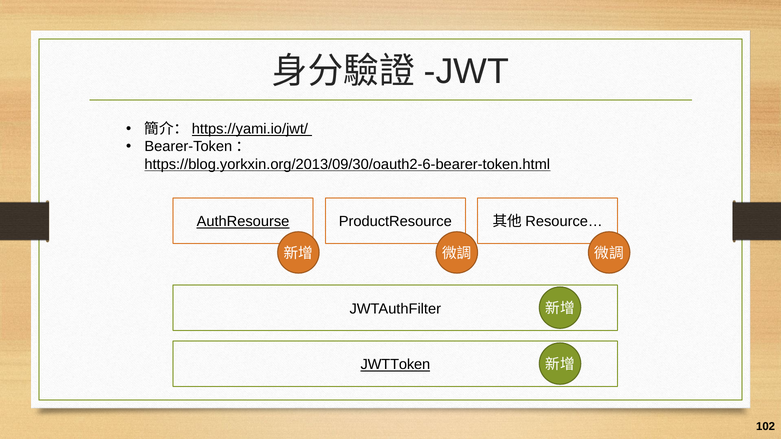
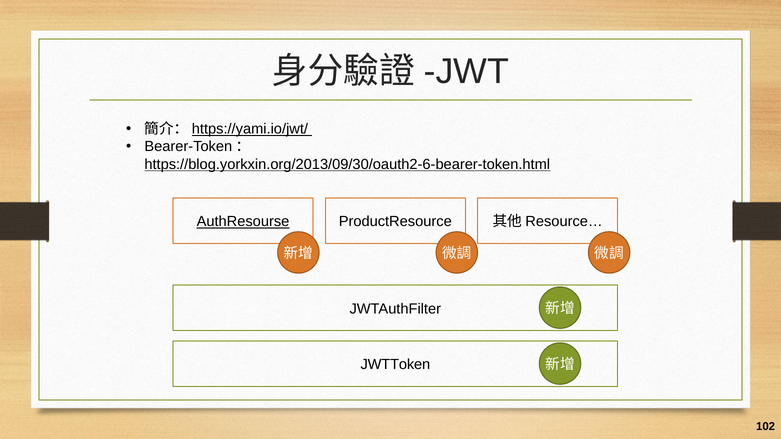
JWTToken underline: present -> none (395, 365)
